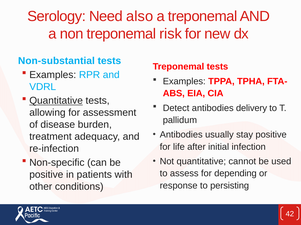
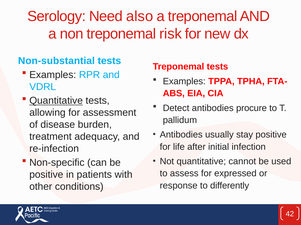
delivery: delivery -> procure (252, 108)
depending: depending -> expressed (235, 174)
persisting: persisting -> differently (230, 186)
